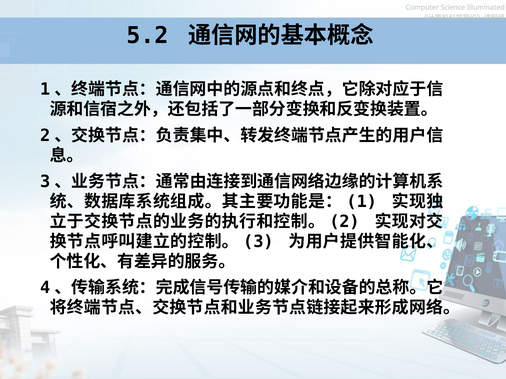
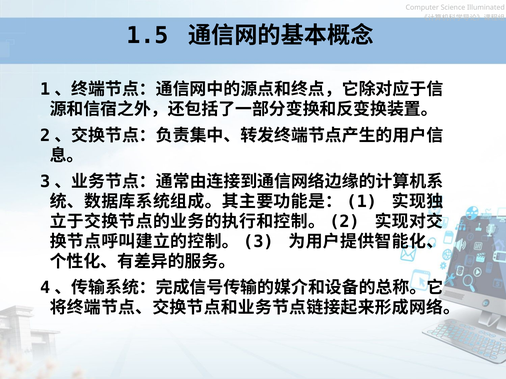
5.2: 5.2 -> 1.5 (148, 36)
